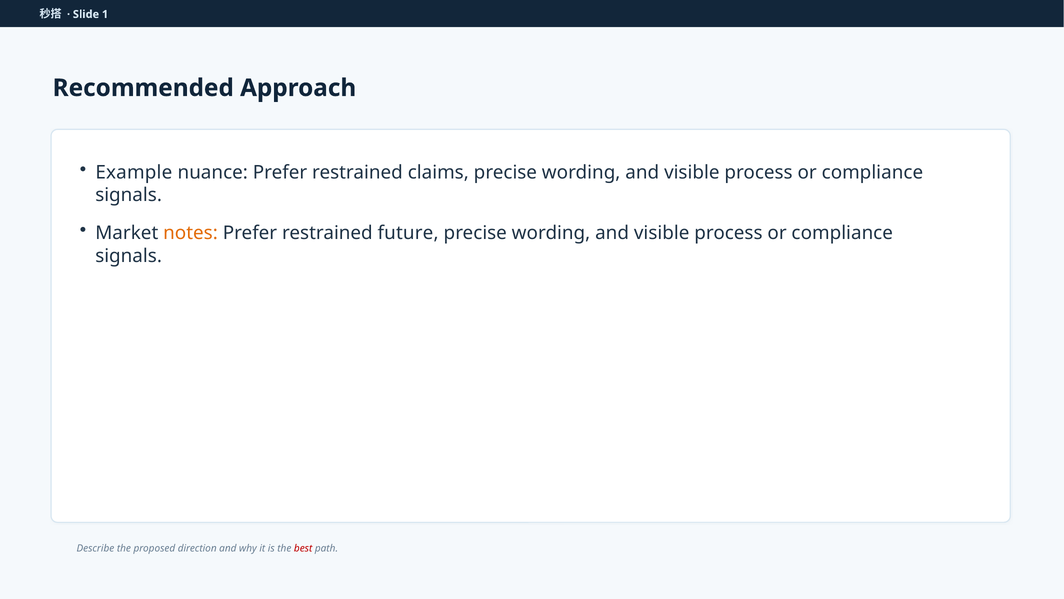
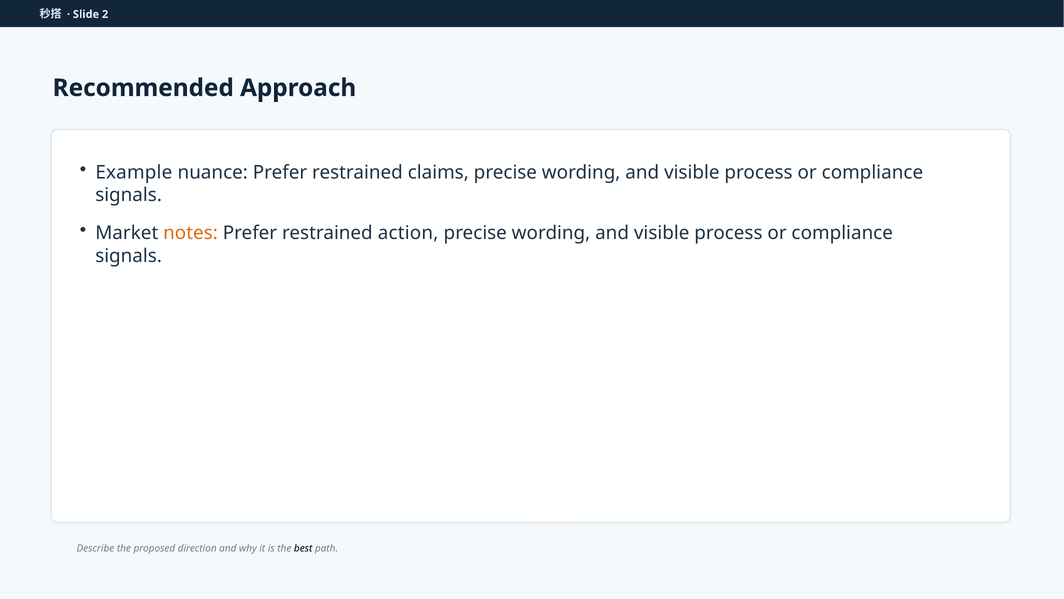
1: 1 -> 2 (105, 14)
future: future -> action (408, 233)
best colour: red -> black (303, 548)
